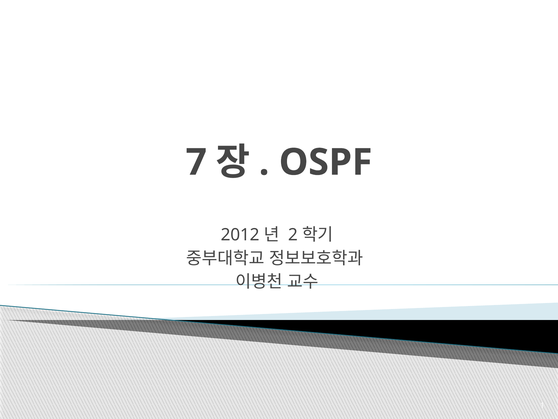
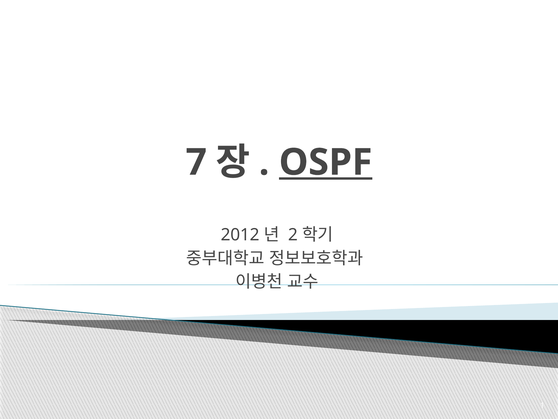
OSPF underline: none -> present (326, 162)
